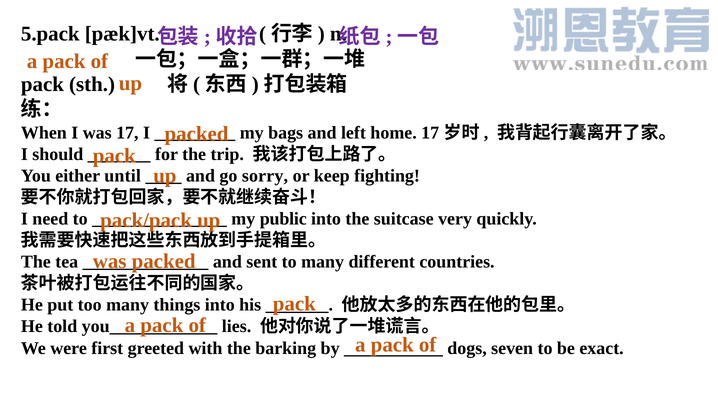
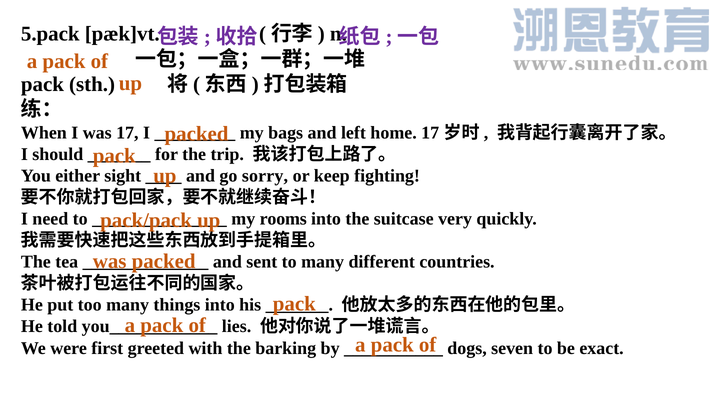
until: until -> sight (123, 176)
public: public -> rooms (283, 219)
